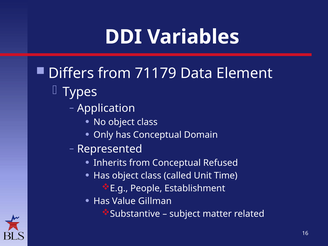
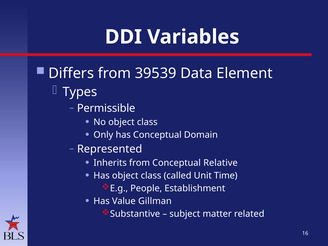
71179: 71179 -> 39539 (156, 73)
Application: Application -> Permissible (106, 108)
Refused: Refused -> Relative (221, 163)
